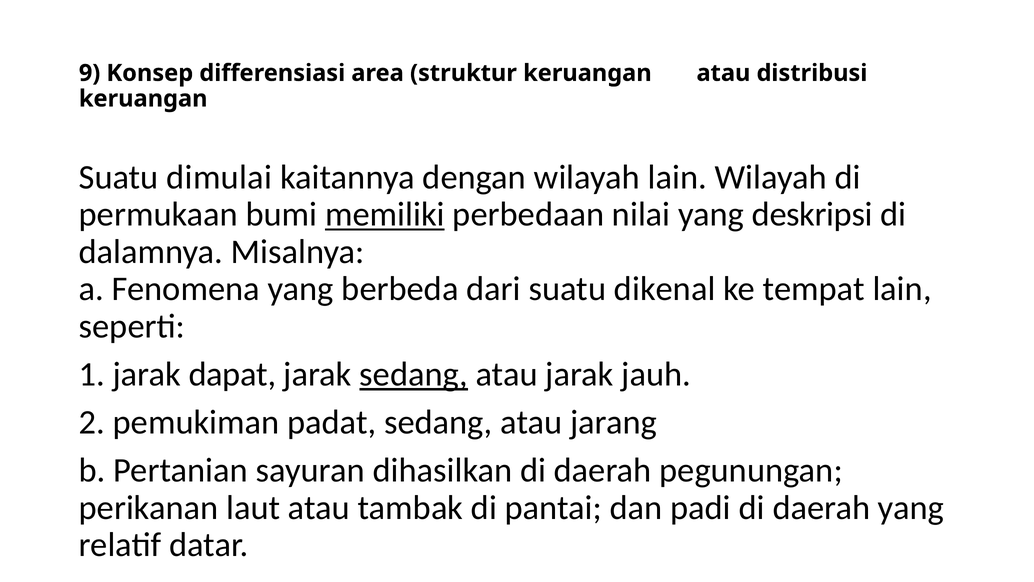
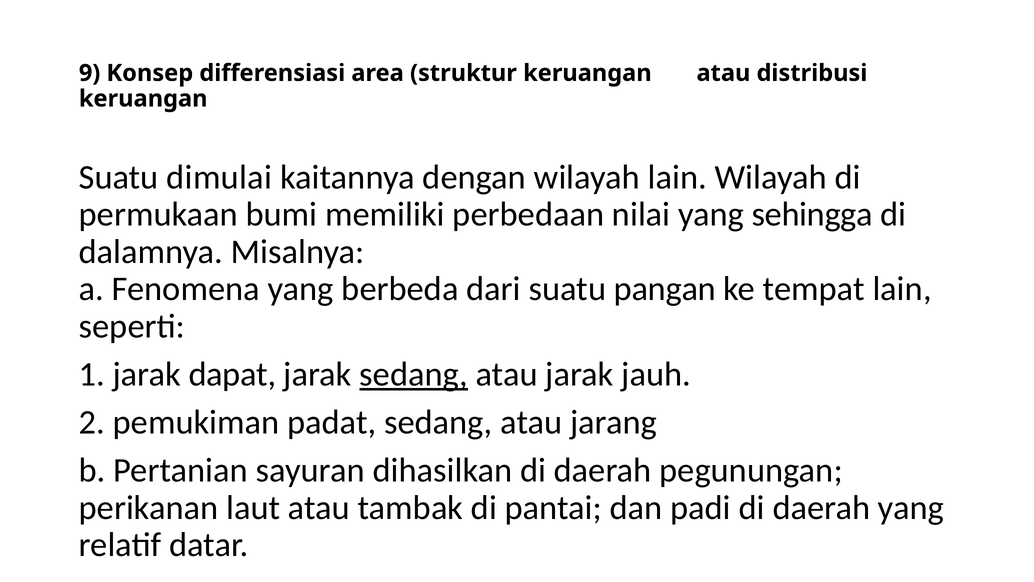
memiliki underline: present -> none (385, 214)
deskripsi: deskripsi -> sehingga (812, 214)
dikenal: dikenal -> pangan (665, 289)
